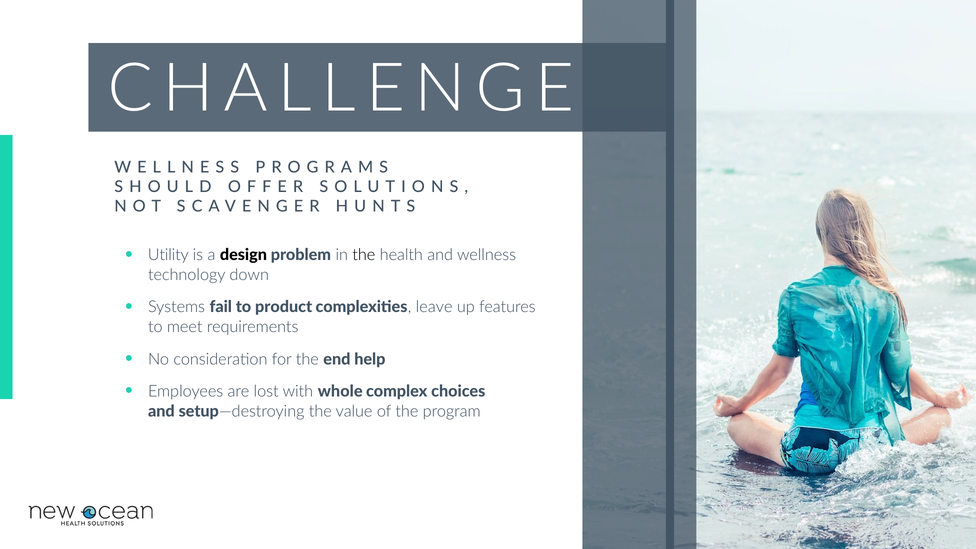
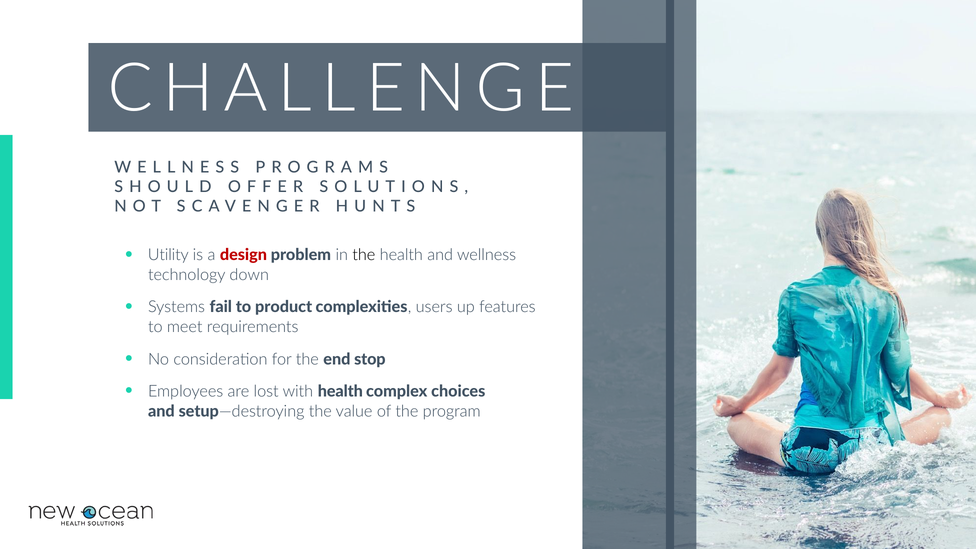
design colour: black -> red (243, 255)
leave: leave -> users (434, 307)
help: help -> stop (370, 359)
with whole: whole -> health (340, 391)
